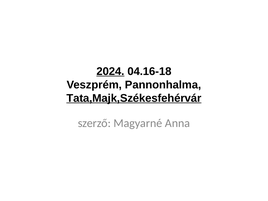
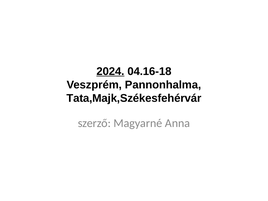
Tata,Majk,Székesfehérvár underline: present -> none (134, 98)
